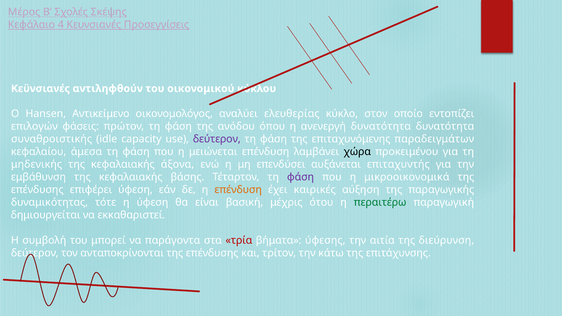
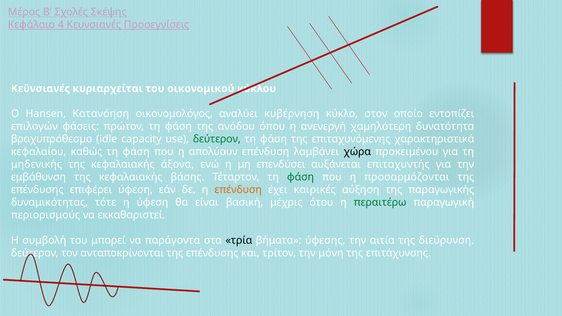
αντιληφθούν: αντιληφθούν -> κυριαρχείται (108, 89)
Αντικείμενο: Αντικείμενο -> Κατανόηση (101, 114)
ελευθερίας: ελευθερίας -> κυβέρνηση (292, 114)
ανενεργή δυνατότητα: δυνατότητα -> χαμηλότερη (381, 127)
συναθροιστικής: συναθροιστικής -> βραχυπρόθεσμο (52, 139)
δεύτερον colour: purple -> green (217, 139)
παραδειγμάτων: παραδειγμάτων -> χαρακτηριστικά (434, 139)
άμεσα: άμεσα -> καθώς (87, 152)
μειώνεται: μειώνεται -> απολύουν (213, 152)
φάση colour: purple -> green (301, 177)
μικροοικονομικά: μικροοικονομικά -> προσαρμόζονται (407, 177)
δημιουργείται: δημιουργείται -> περιορισμούς (46, 215)
τρία colour: red -> black (239, 240)
κάτω: κάτω -> μόνη (331, 253)
